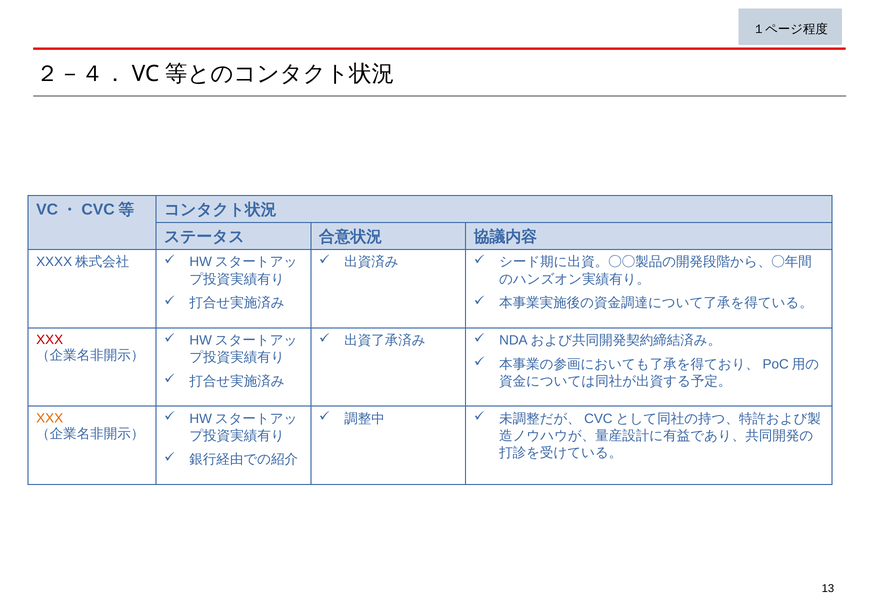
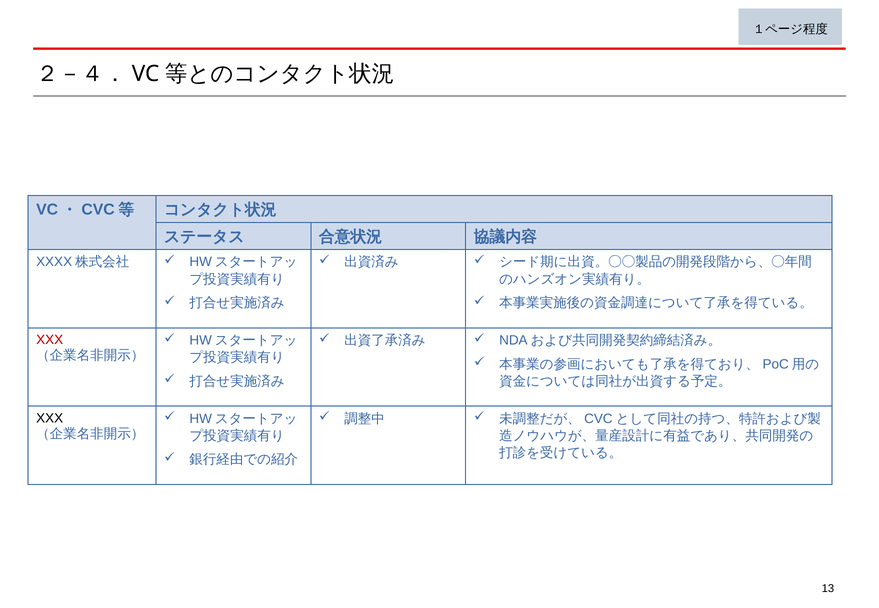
XXX colour: orange -> black (50, 418)
